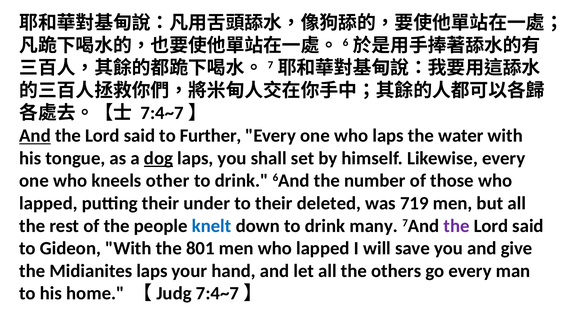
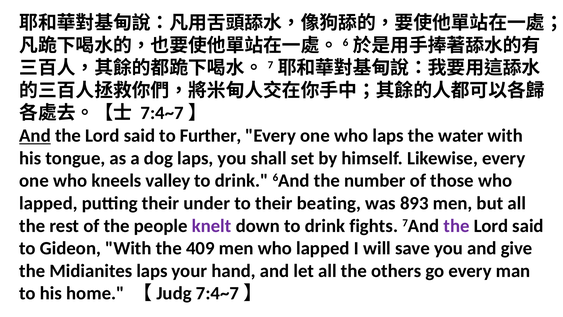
dog underline: present -> none (158, 158)
other: other -> valley (168, 181)
deleted: deleted -> beating (329, 203)
719: 719 -> 893 (414, 203)
knelt colour: blue -> purple (212, 226)
many: many -> fights (374, 226)
801: 801 -> 409 (200, 248)
